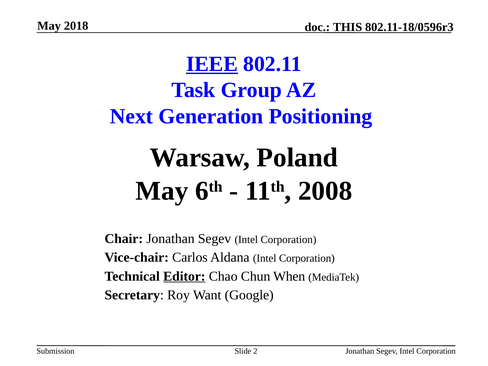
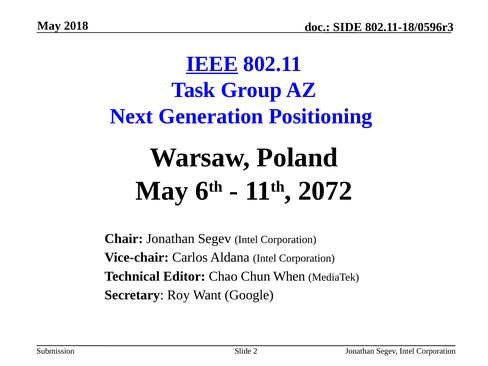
THIS: THIS -> SIDE (347, 27)
2008: 2008 -> 2072 (325, 191)
Editor underline: present -> none (184, 276)
